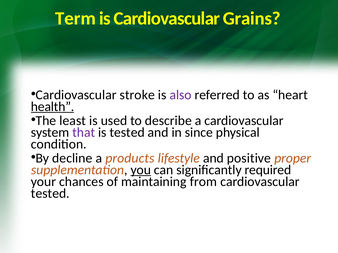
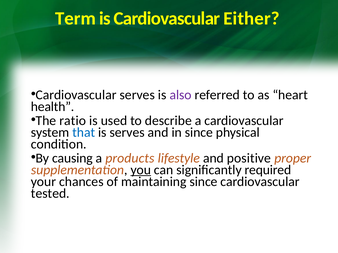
Grains: Grains -> Either (252, 18)
Cardiovascular stroke: stroke -> serves (137, 95)
health underline: present -> none (53, 107)
least: least -> ratio (73, 121)
that colour: purple -> blue (84, 133)
is tested: tested -> serves (127, 133)
decline: decline -> causing (72, 158)
maintaining from: from -> since (204, 182)
